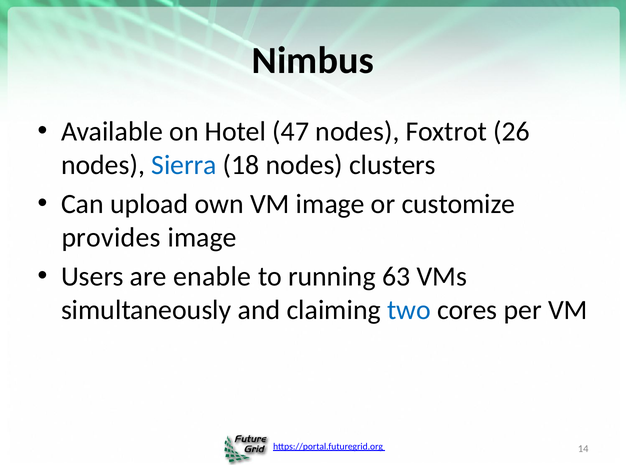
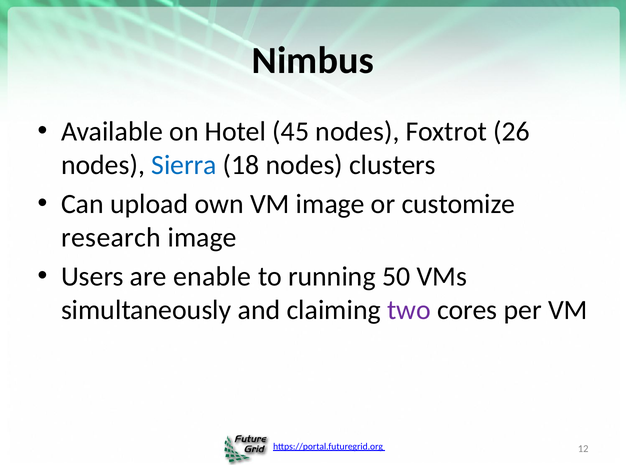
47: 47 -> 45 (291, 131)
provides: provides -> research (111, 237)
63: 63 -> 50 (396, 276)
two colour: blue -> purple (409, 310)
14: 14 -> 12 (583, 448)
